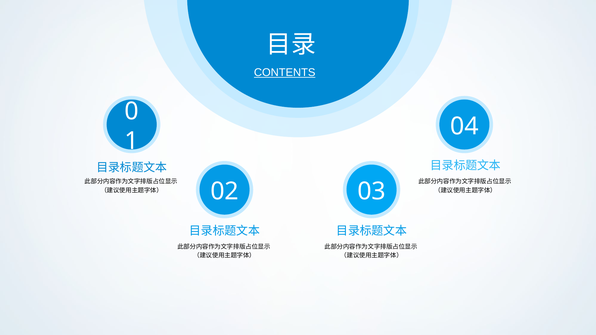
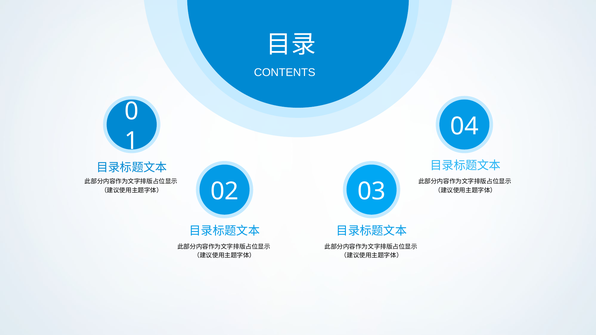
CONTENTS underline: present -> none (285, 72)
